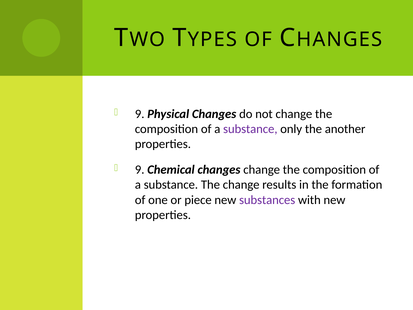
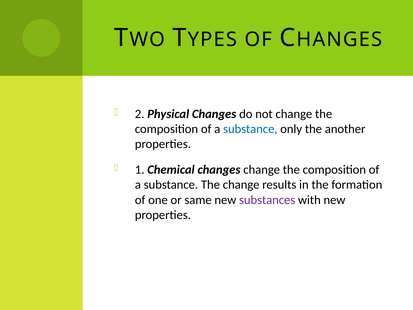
9: 9 -> 2 (140, 114)
substance colour: purple -> blue (250, 129)
9: 9 -> 1 (140, 170)
piece: piece -> same (198, 200)
